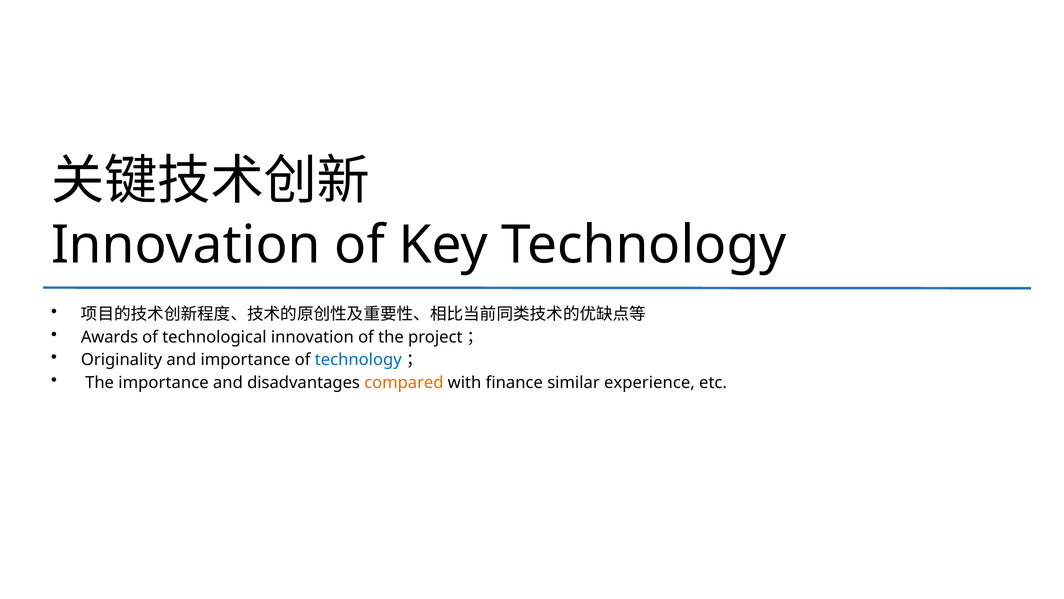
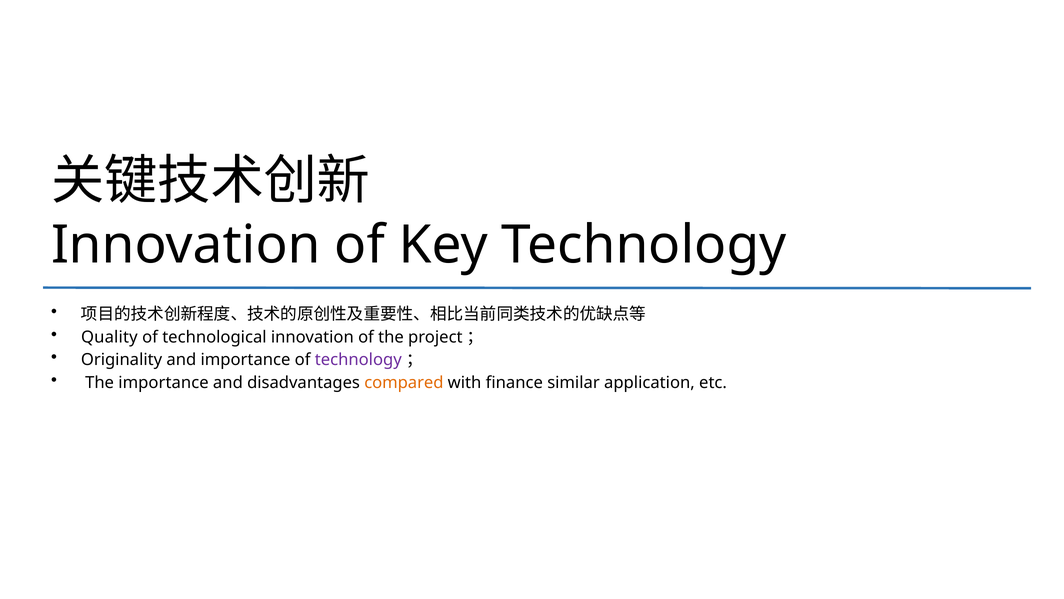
Awards: Awards -> Quality (109, 337)
technology colour: blue -> purple (358, 360)
experience: experience -> application (649, 382)
